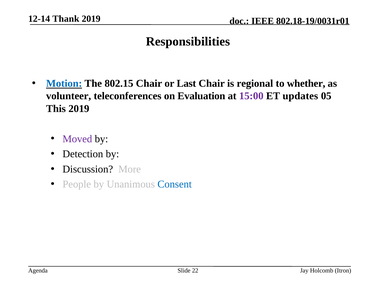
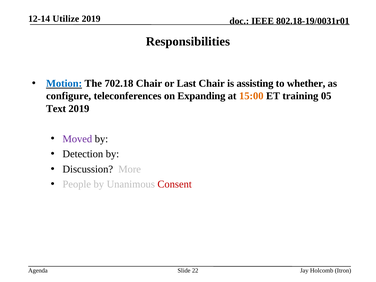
Thank: Thank -> Utilize (66, 19)
802.15: 802.15 -> 702.18 (119, 84)
regional: regional -> assisting (255, 84)
volunteer: volunteer -> configure (69, 96)
Evaluation: Evaluation -> Expanding (201, 96)
15:00 colour: purple -> orange (251, 96)
updates: updates -> training (300, 96)
This: This -> Text (56, 109)
Consent colour: blue -> red (175, 184)
